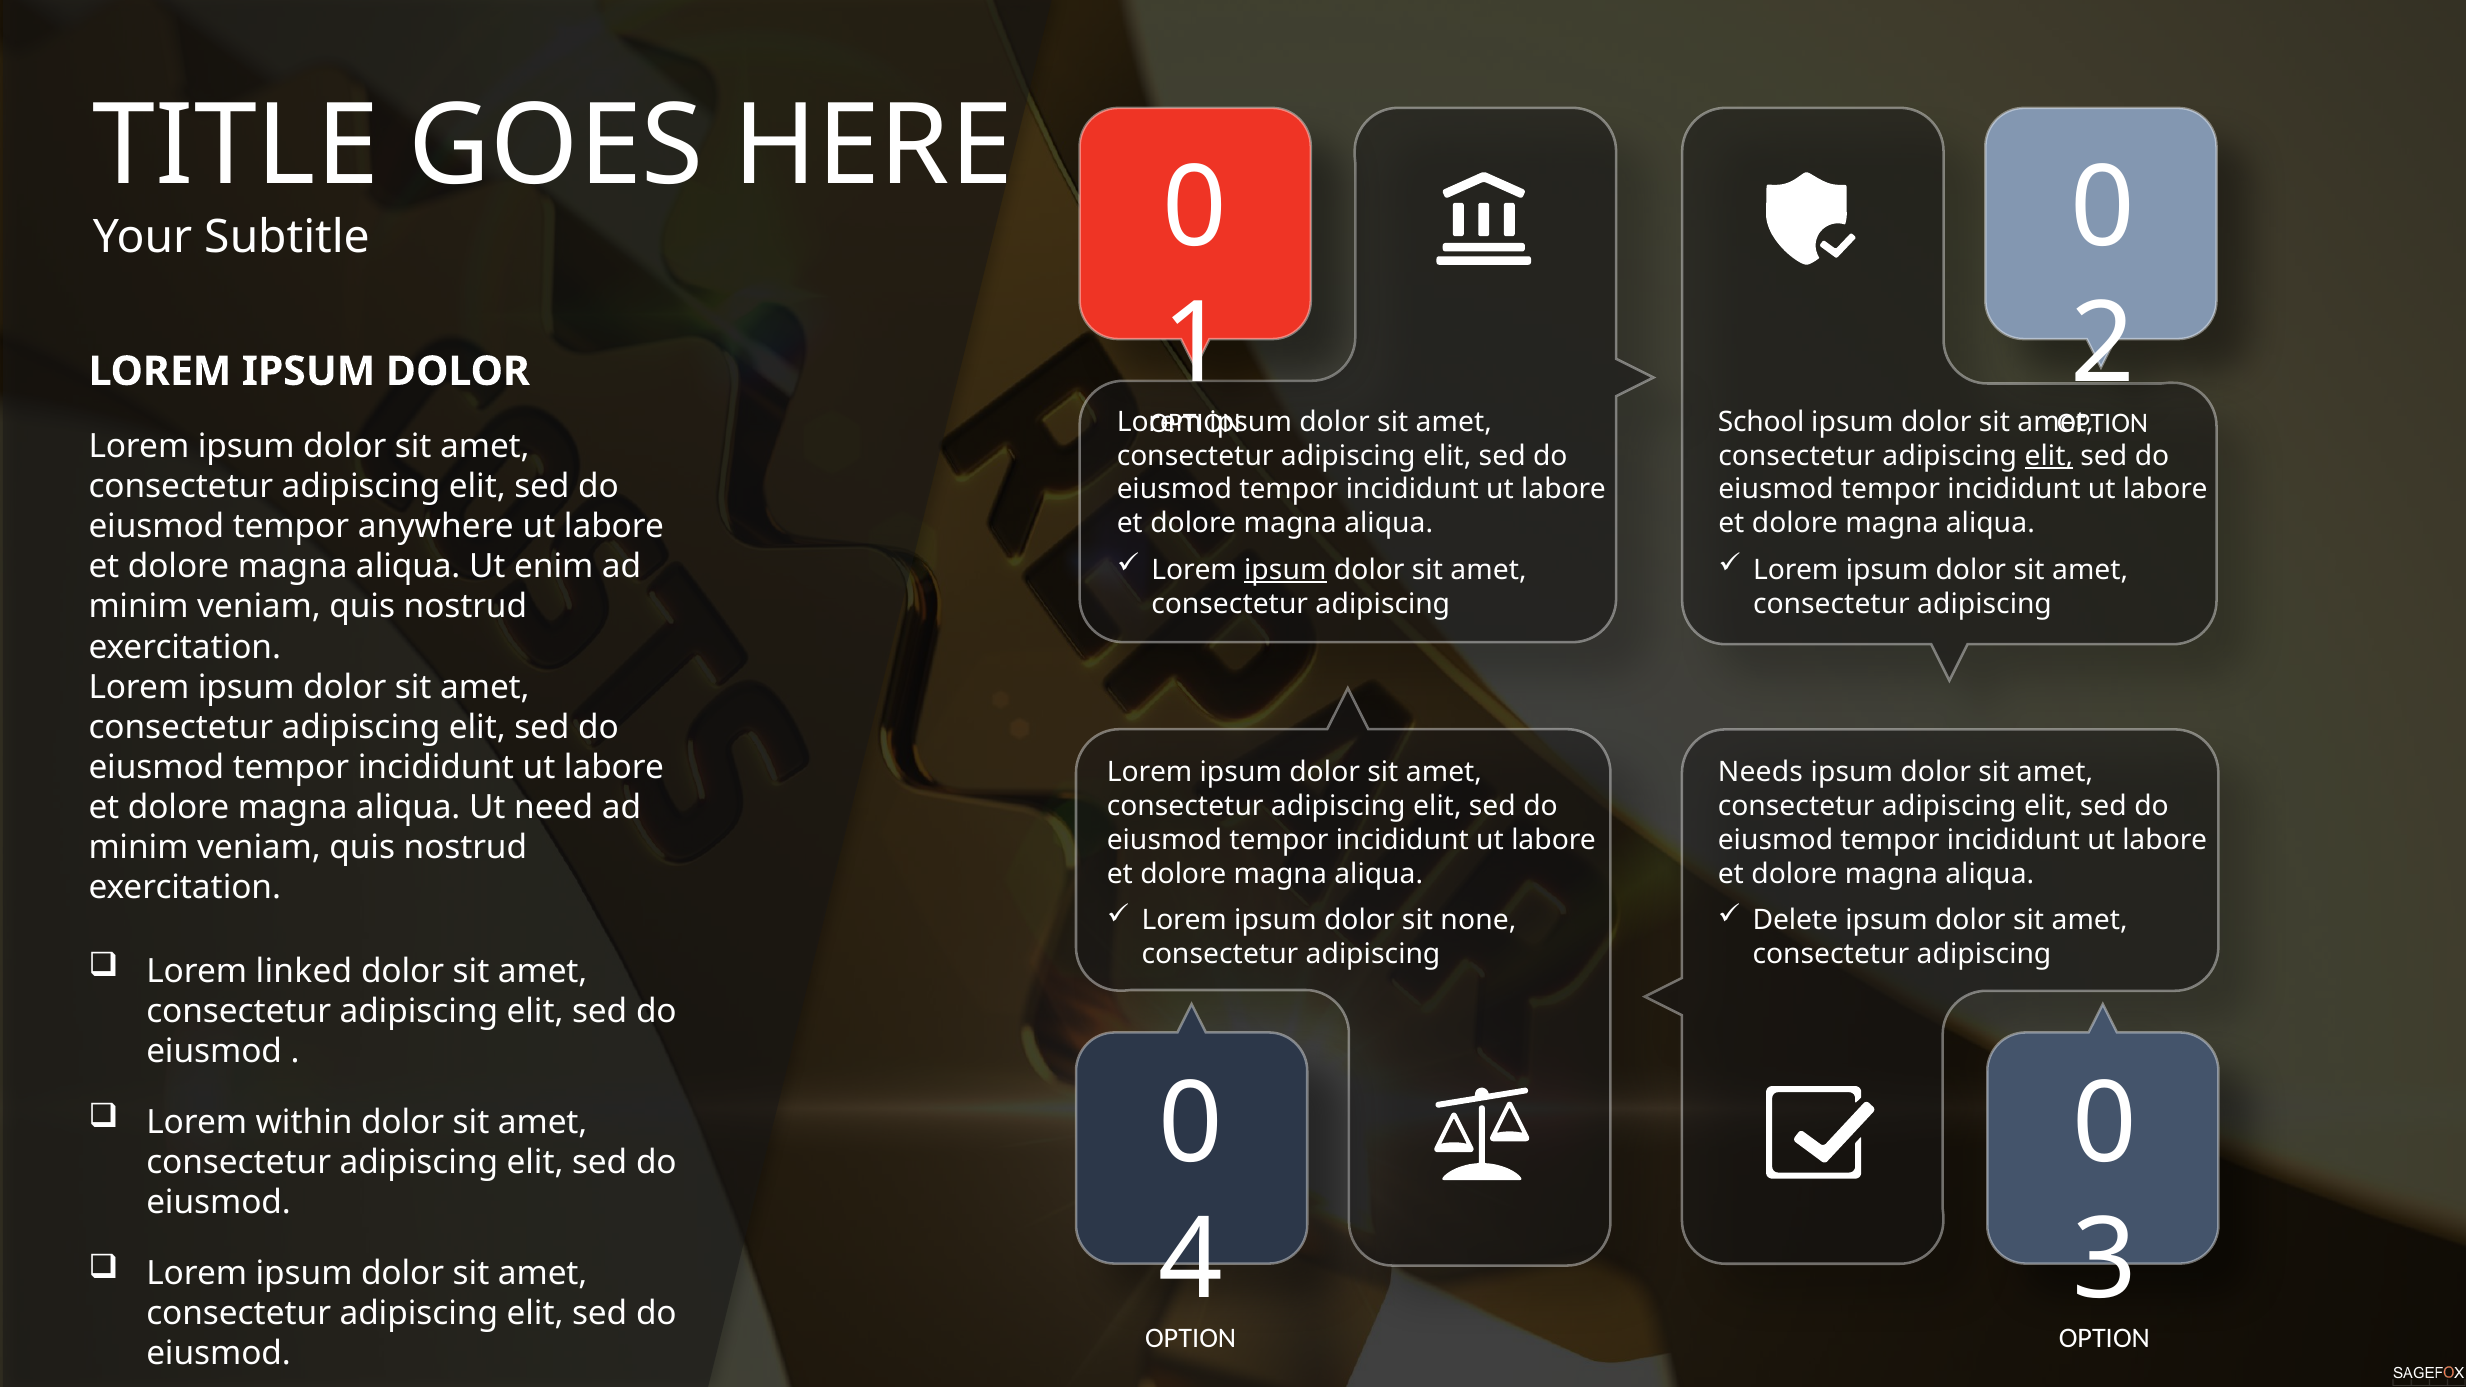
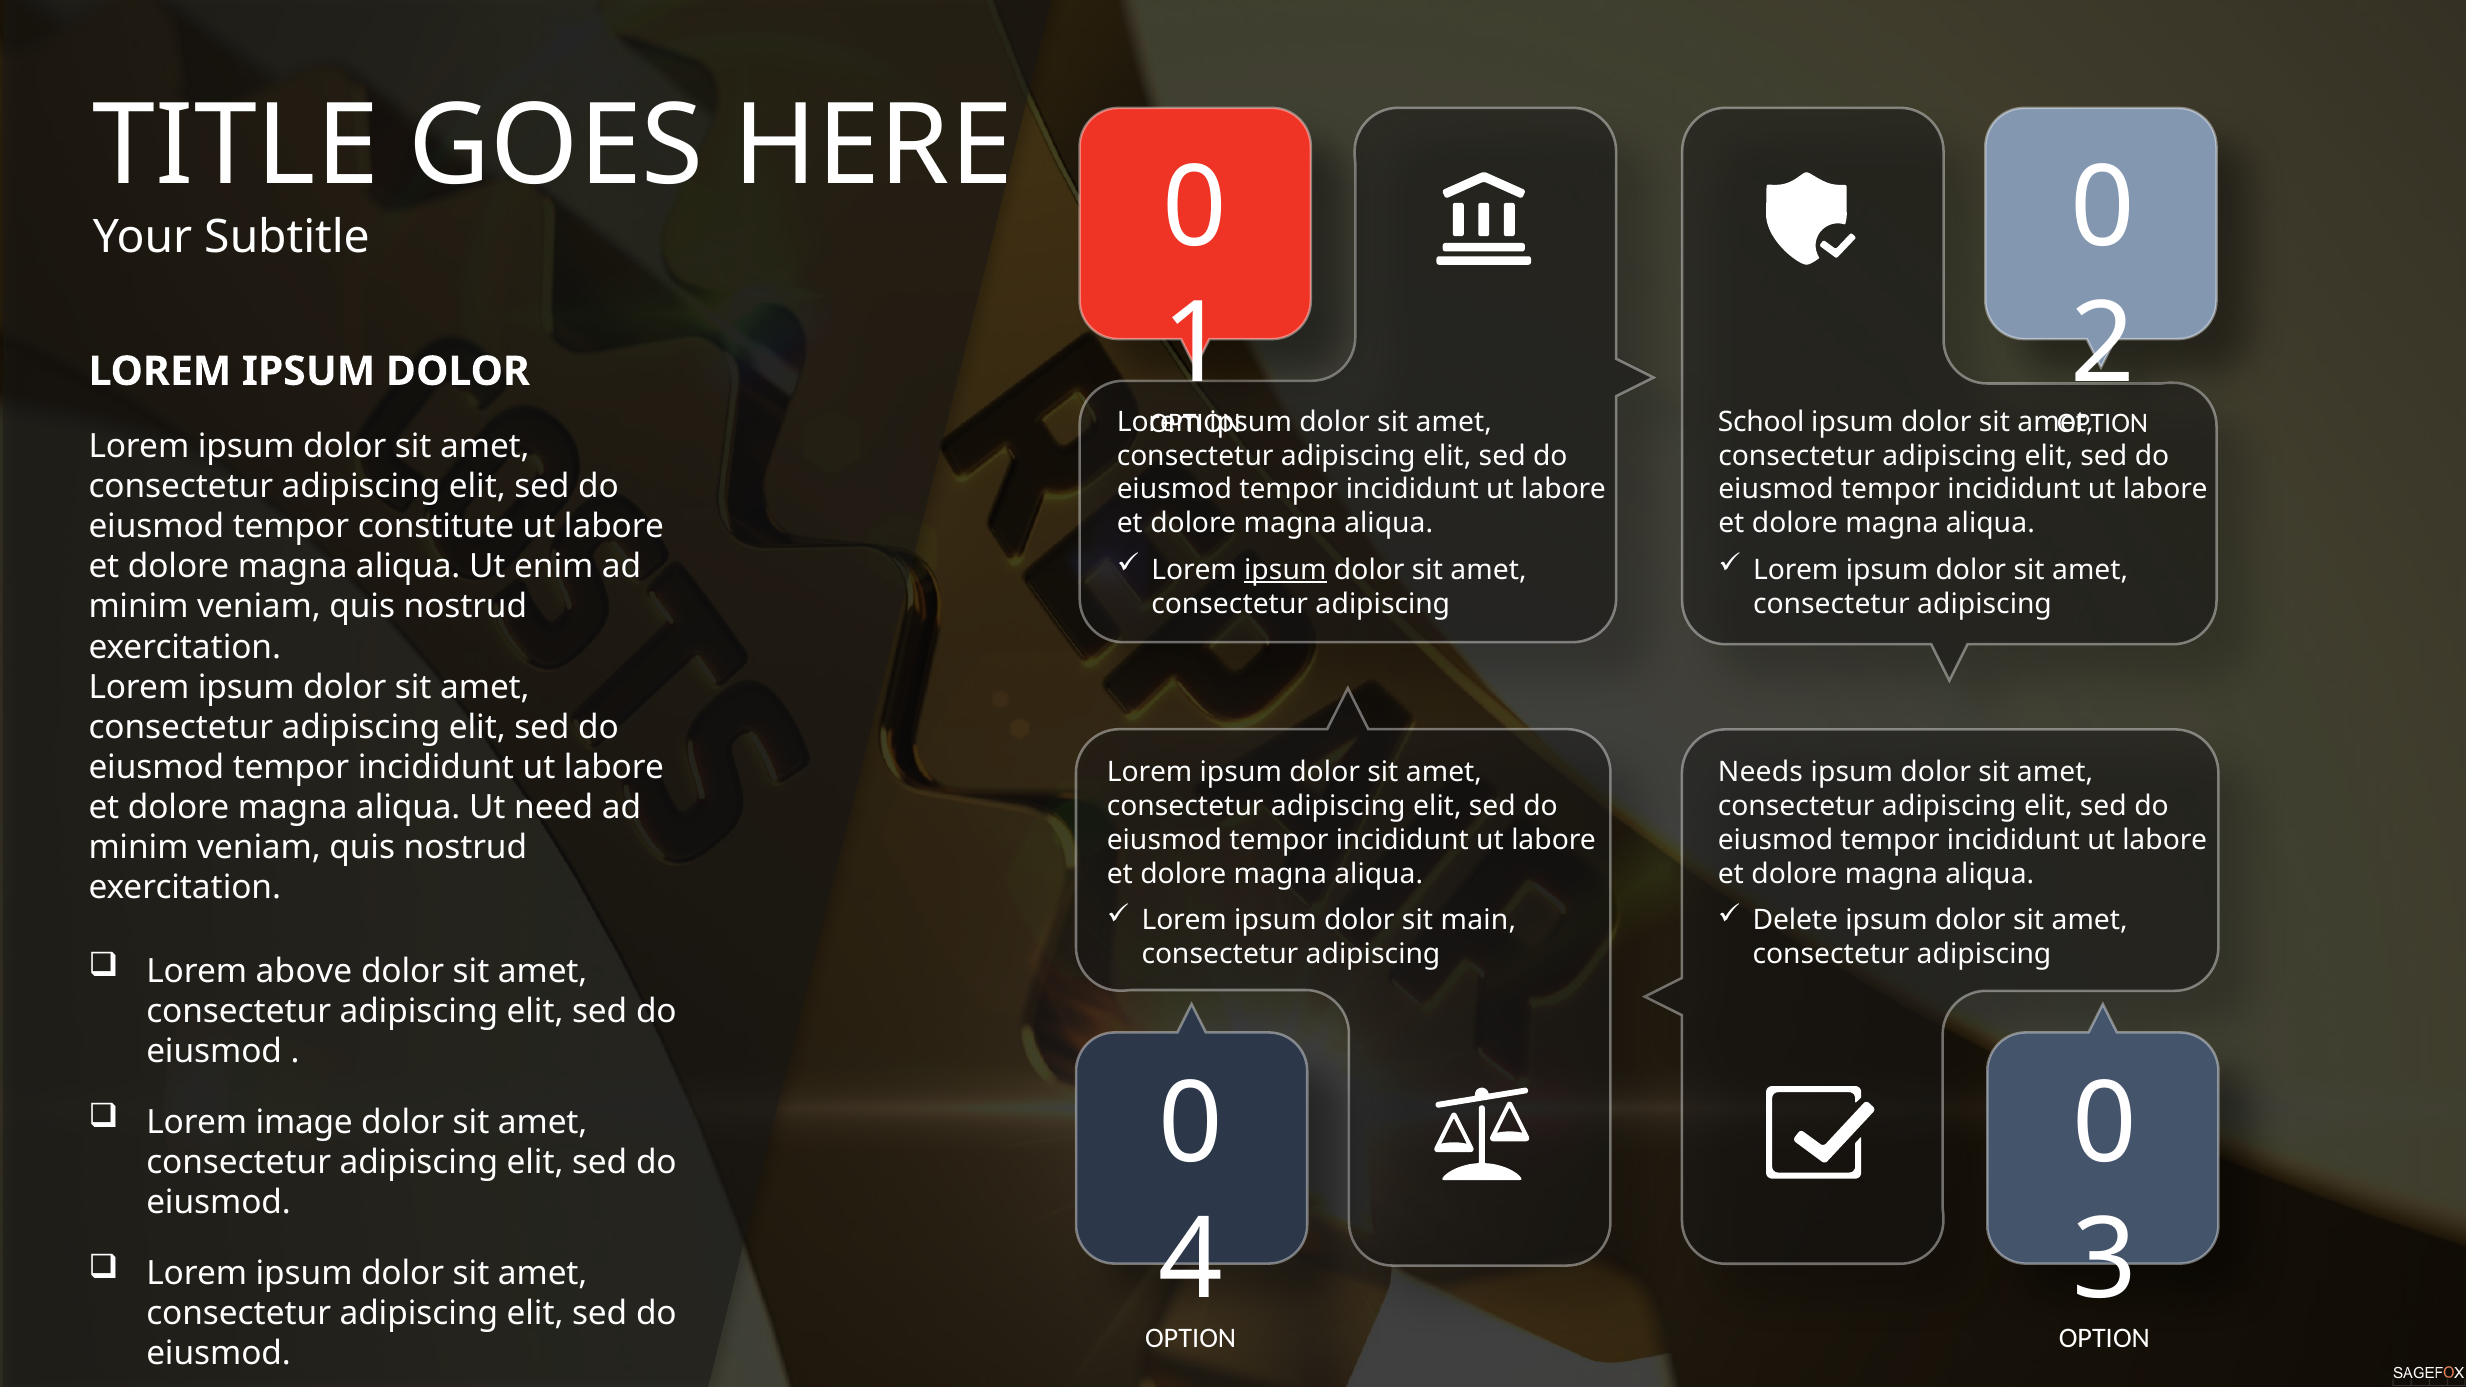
elit underline: present -> none (2049, 456)
anywhere: anywhere -> constitute (436, 527)
none: none -> main (1478, 921)
linked: linked -> above (304, 971)
within: within -> image (304, 1122)
